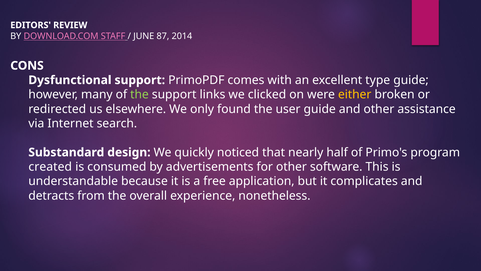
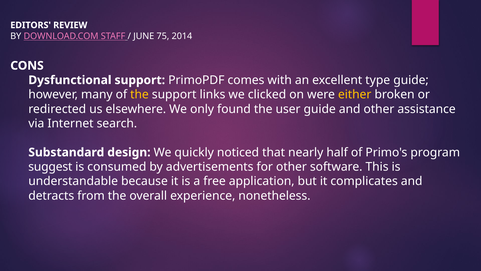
87: 87 -> 75 (163, 36)
the colour: light green -> yellow (140, 94)
created: created -> suggest (50, 167)
